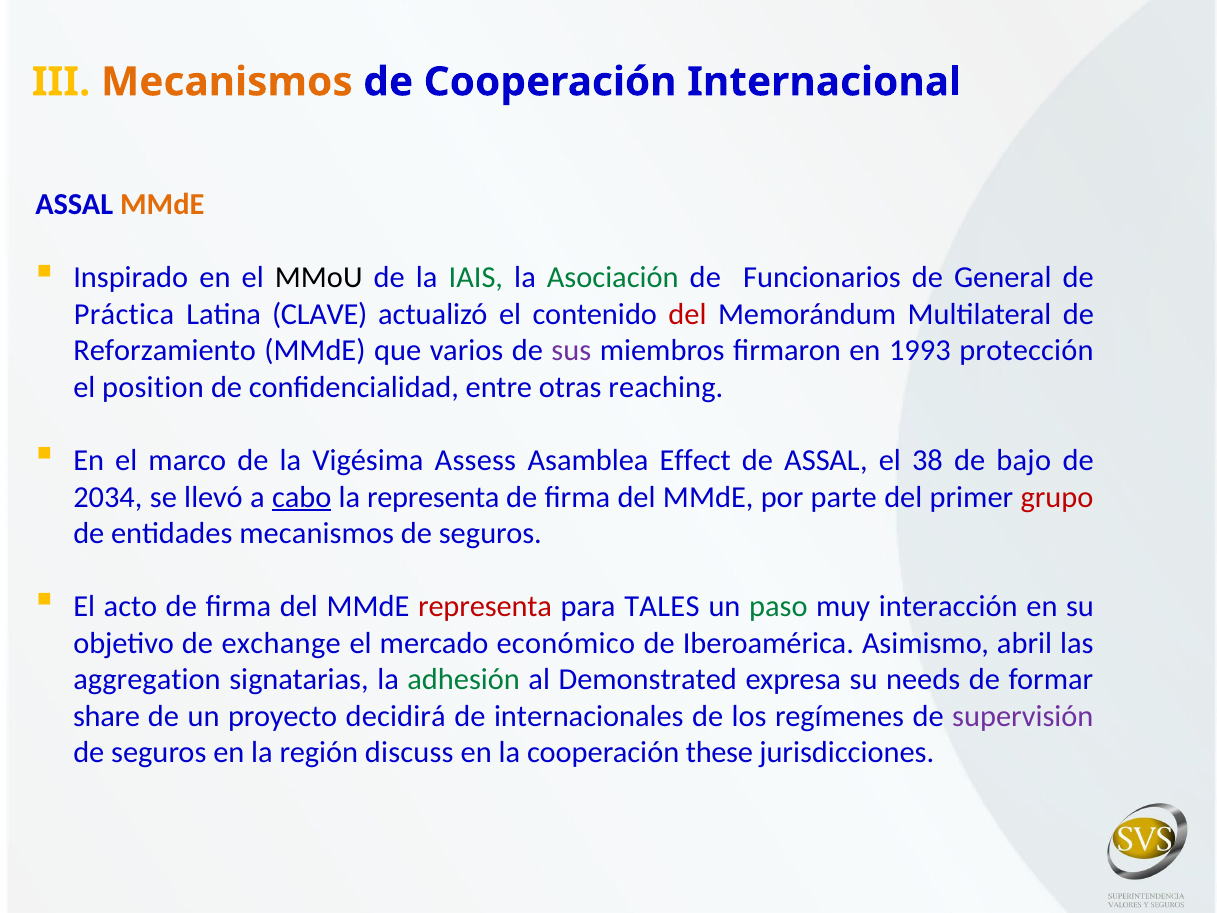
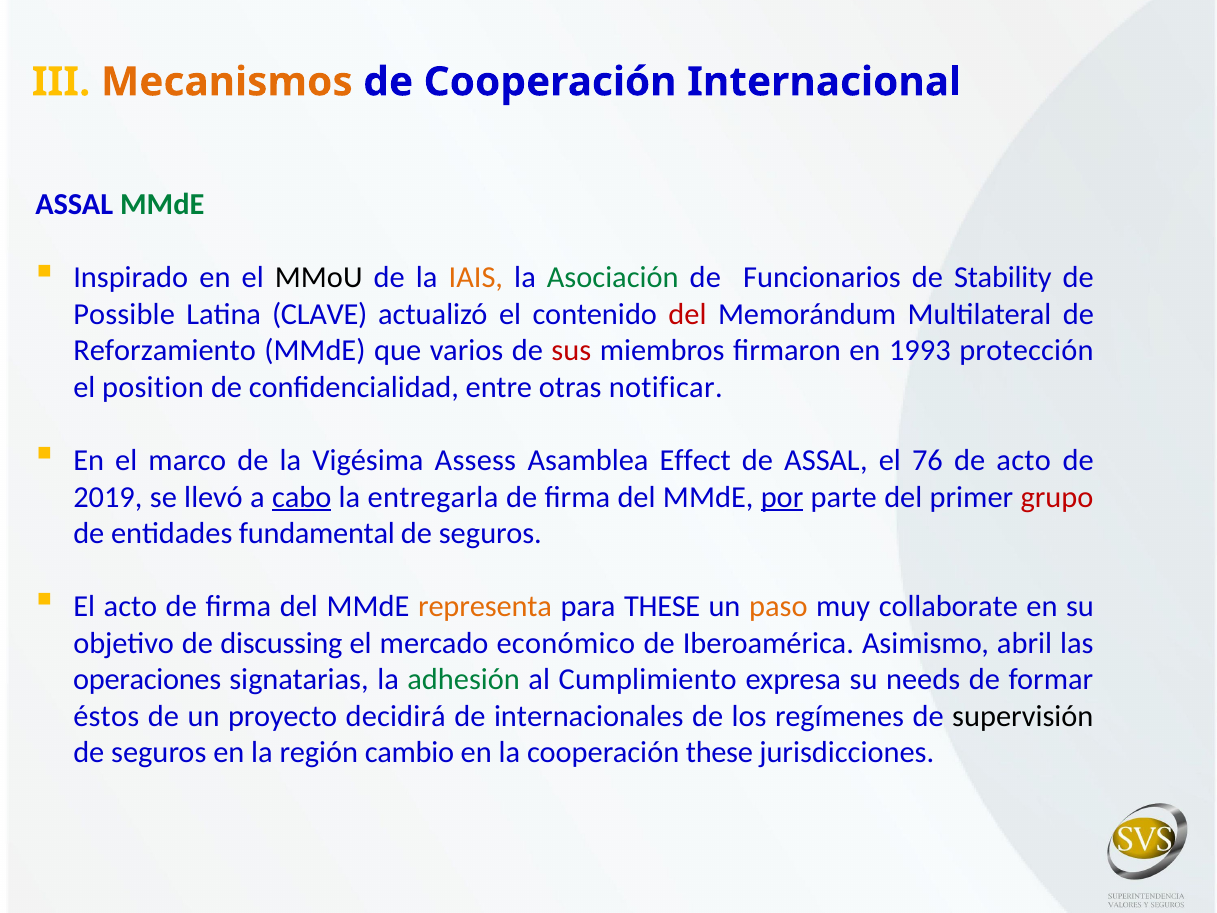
MMdE colour: orange -> green (162, 205)
IAIS colour: green -> orange (476, 278)
General: General -> Stability (1003, 278)
Práctica: Práctica -> Possible (124, 314)
sus colour: purple -> red (571, 351)
reaching: reaching -> notificar (666, 387)
38: 38 -> 76 (927, 460)
de bajo: bajo -> acto (1024, 460)
2034: 2034 -> 2019 (108, 497)
la representa: representa -> entregarla (433, 497)
por underline: none -> present (782, 497)
entidades mecanismos: mecanismos -> fundamental (317, 533)
representa colour: red -> orange (485, 606)
para TALES: TALES -> THESE (662, 606)
paso colour: green -> orange (778, 606)
interacción: interacción -> collaborate (948, 606)
exchange: exchange -> discussing (281, 643)
aggregation: aggregation -> operaciones (147, 679)
Demonstrated: Demonstrated -> Cumplimiento (648, 679)
share: share -> éstos (106, 716)
supervisión colour: purple -> black (1023, 716)
discuss: discuss -> cambio (410, 752)
